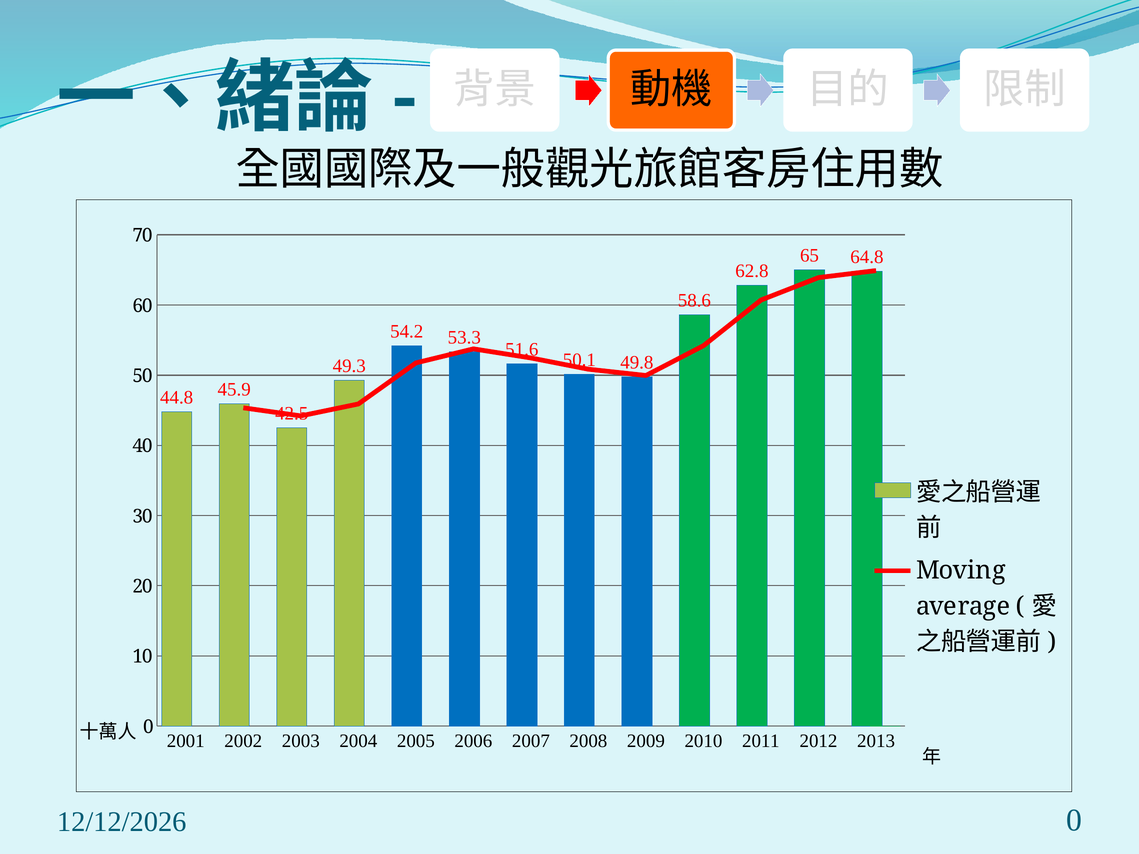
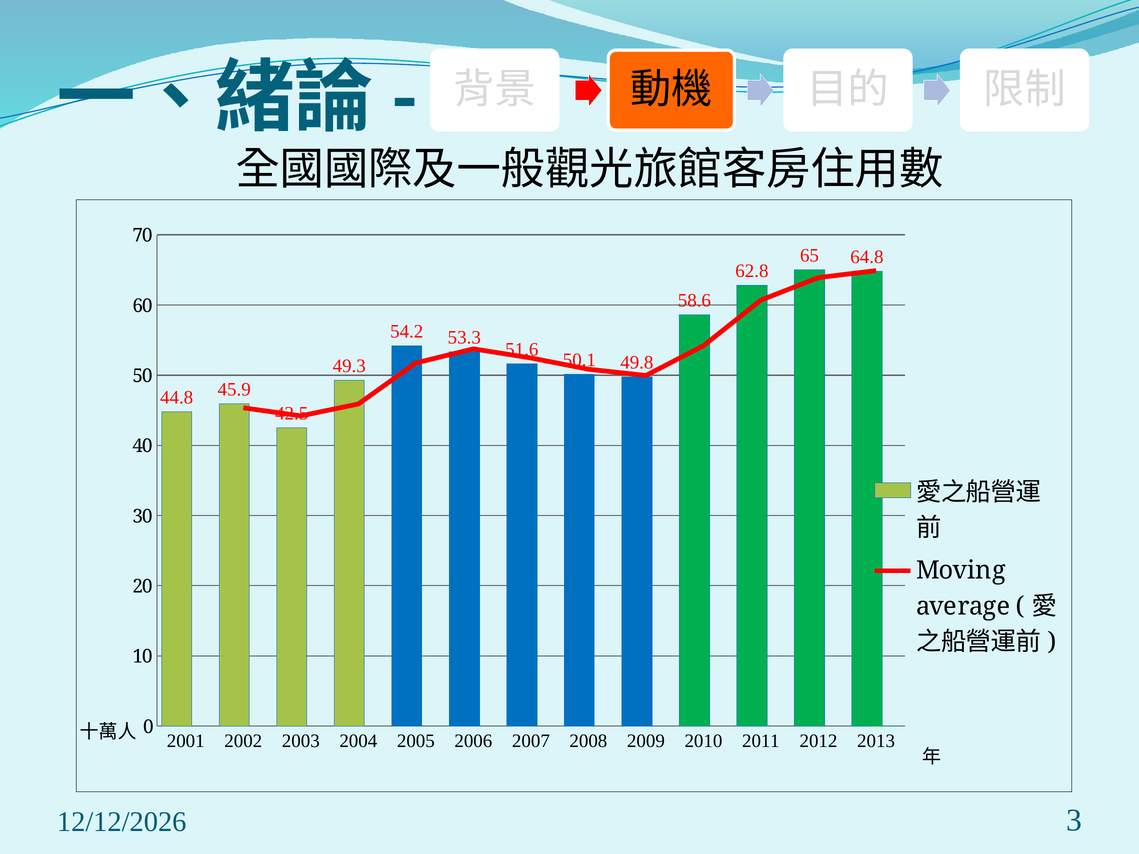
0: 0 -> 3 (1074, 820)
